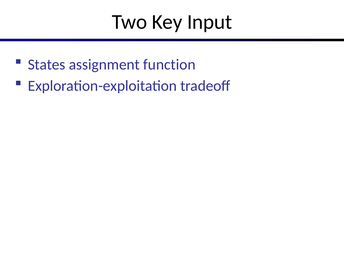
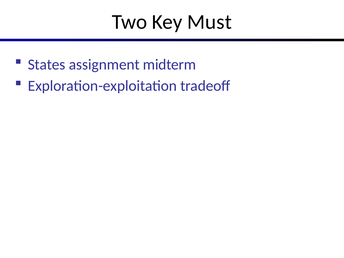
Input: Input -> Must (209, 22)
function: function -> midterm (169, 65)
